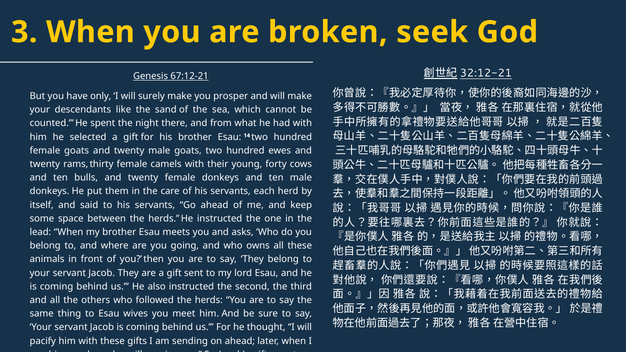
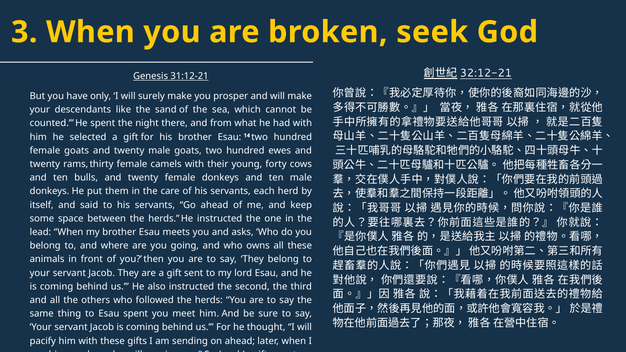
67:12-21: 67:12-21 -> 31:12-21 (190, 76)
Esau wives: wives -> spent (136, 314)
